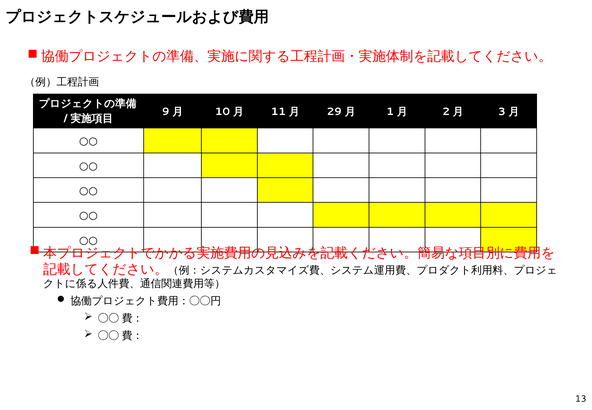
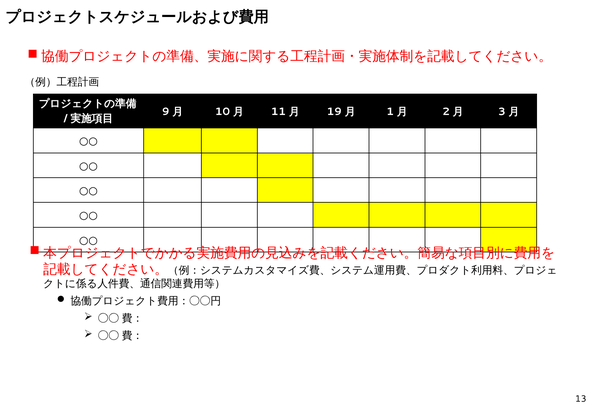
29: 29 -> 19 (334, 112)
